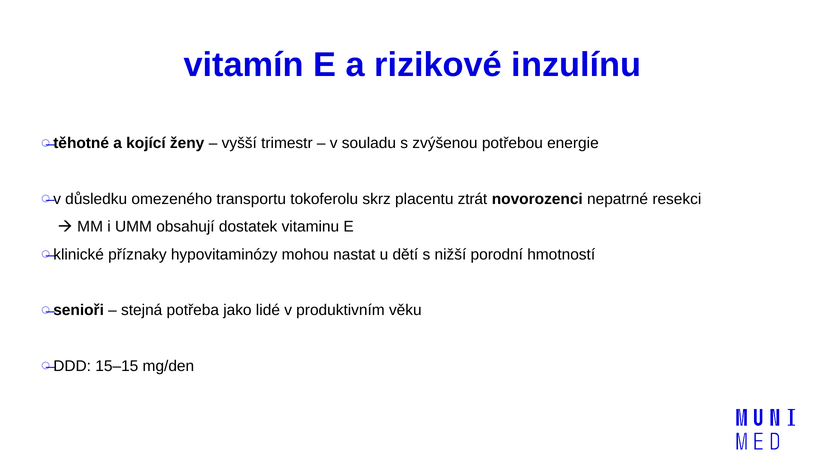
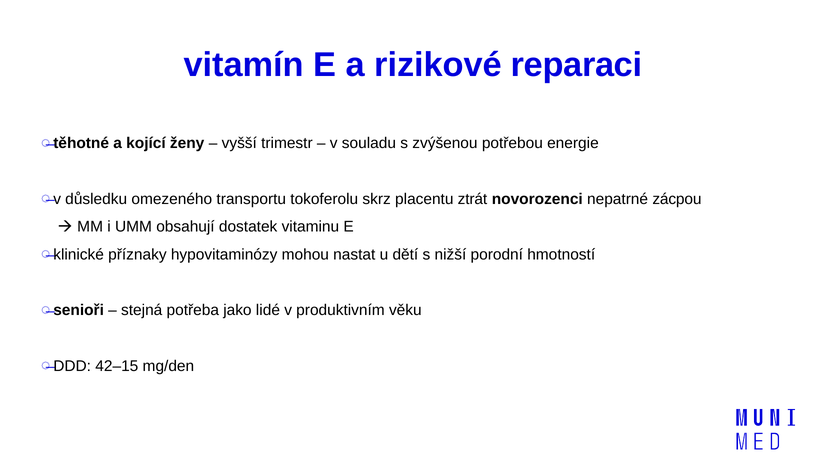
inzulínu: inzulínu -> reparaci (577, 65)
resekci: resekci -> zácpou (677, 199)
15–15: 15–15 -> 42–15 (117, 366)
